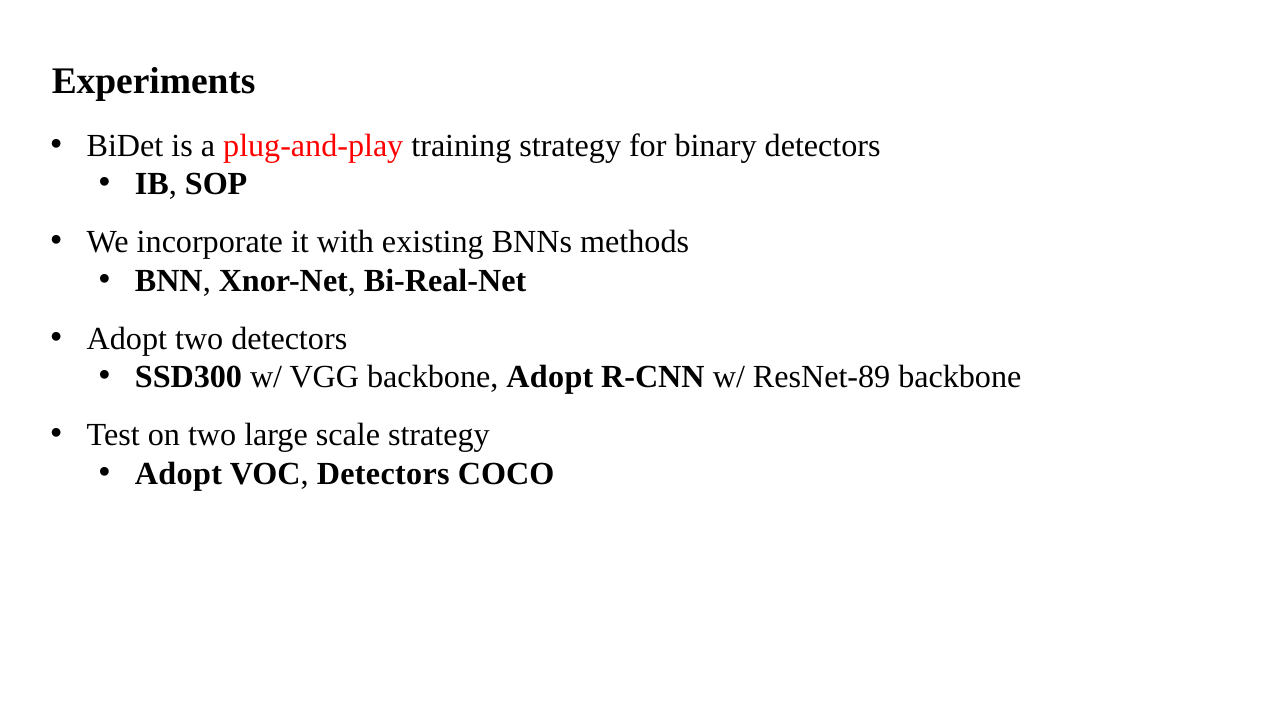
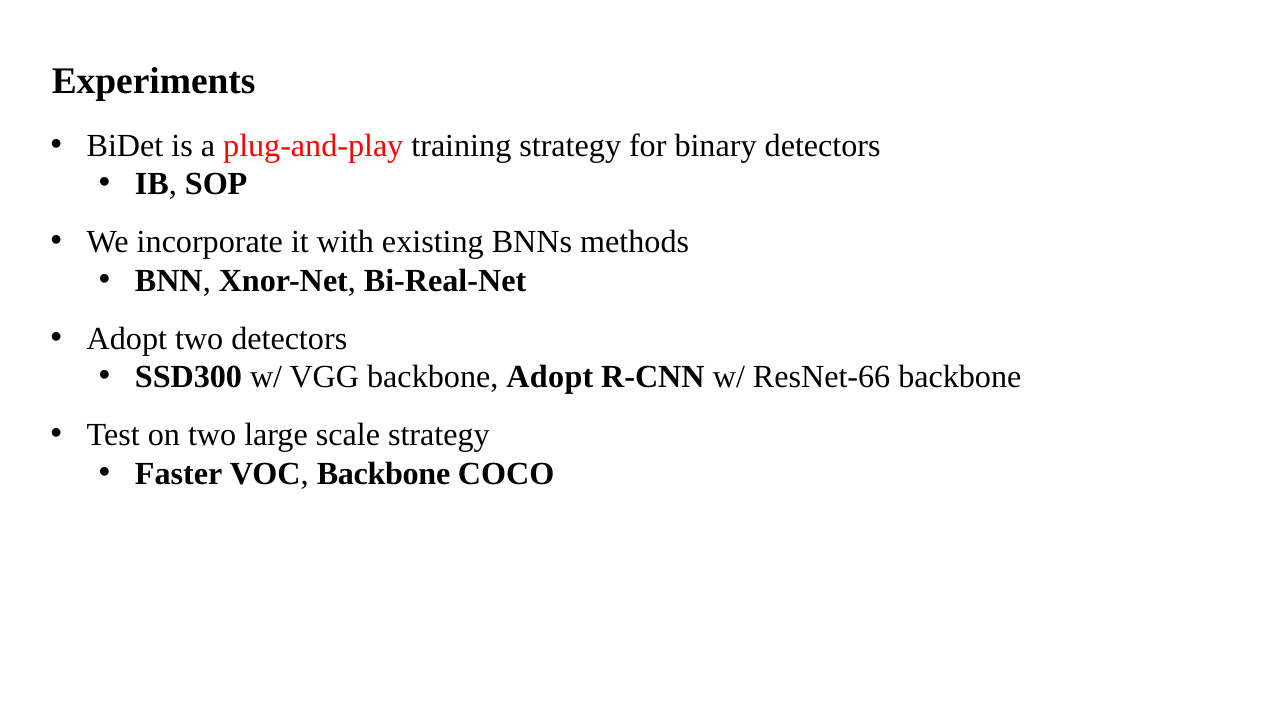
ResNet-89: ResNet-89 -> ResNet-66 (822, 377)
Adopt: Adopt -> Faster (179, 473)
VOC Detectors: Detectors -> Backbone (384, 473)
